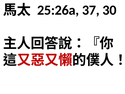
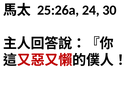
37: 37 -> 24 (91, 10)
